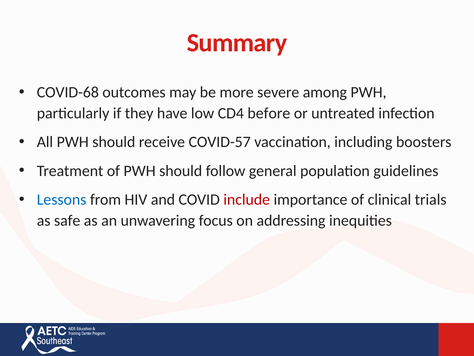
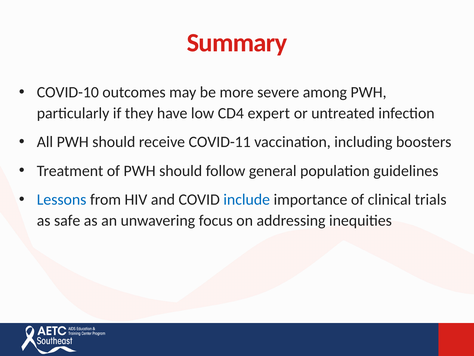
COVID-68: COVID-68 -> COVID-10 (68, 92)
before: before -> expert (269, 113)
COVID-57: COVID-57 -> COVID-11 (220, 142)
include colour: red -> blue (247, 199)
